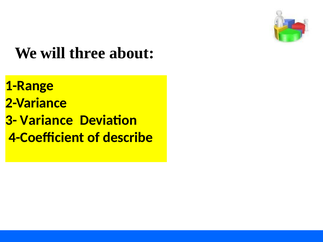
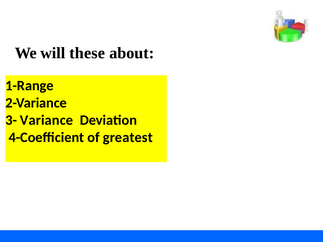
three: three -> these (87, 53)
describe: describe -> greatest (128, 137)
